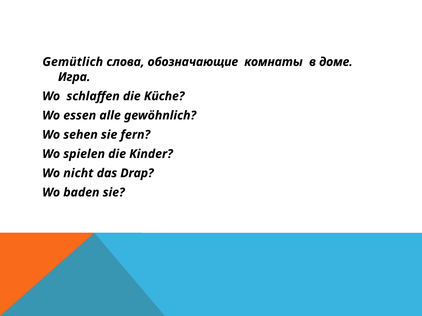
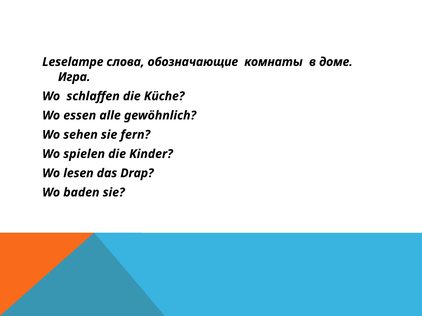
Gemütlich: Gemütlich -> Leselampe (73, 62)
nicht: nicht -> lesen (78, 173)
